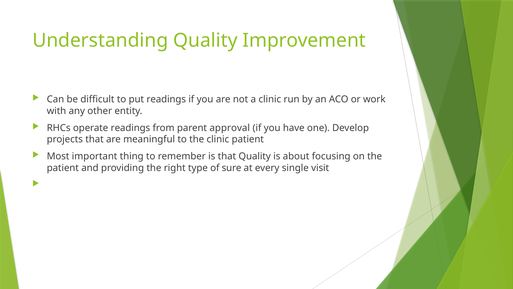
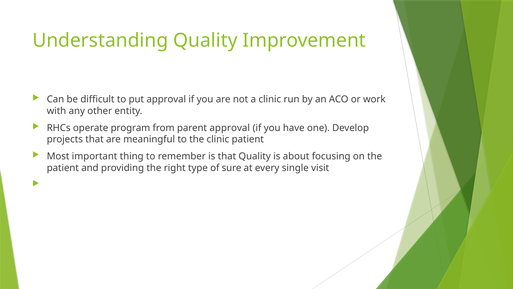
put readings: readings -> approval (166, 99)
operate readings: readings -> program (130, 128)
